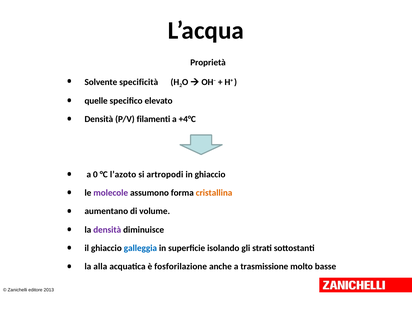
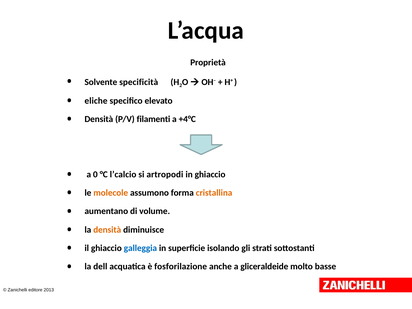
quelle: quelle -> eliche (96, 101)
l’azoto: l’azoto -> l’calcio (123, 174)
molecole colour: purple -> orange (111, 193)
densità colour: purple -> orange (107, 230)
alla: alla -> dell (100, 267)
trasmissione: trasmissione -> gliceraldeide (264, 267)
